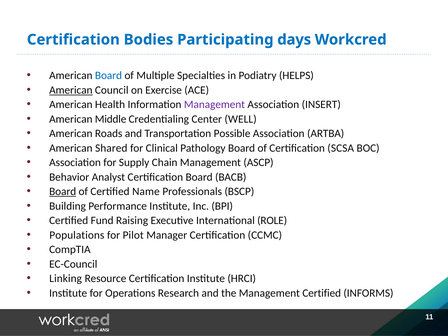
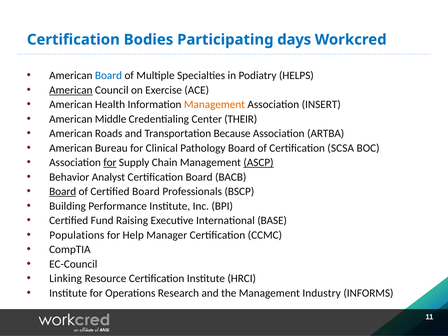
Management colour: purple -> orange (214, 105)
WELL: WELL -> THEIR (241, 119)
Possible: Possible -> Because (232, 134)
Shared: Shared -> Bureau (111, 148)
for underline: none -> present (110, 163)
ASCP underline: none -> present (259, 163)
Certified Name: Name -> Board (146, 192)
ROLE: ROLE -> BASE (272, 221)
Pilot: Pilot -> Help (133, 235)
Management Certified: Certified -> Industry (322, 293)
